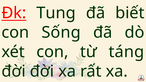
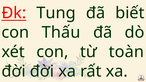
Sống: Sống -> Thấu (61, 32)
táng: táng -> toàn (126, 52)
